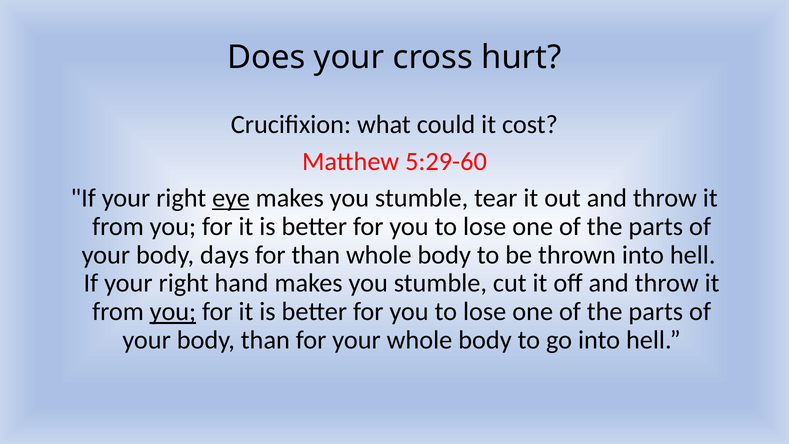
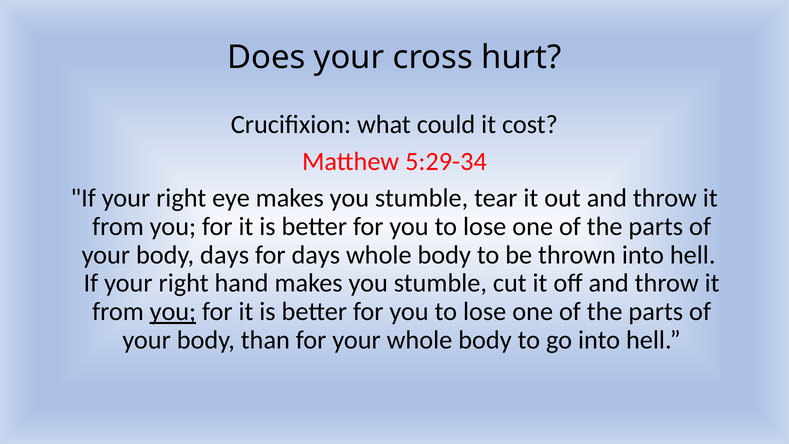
5:29-60: 5:29-60 -> 5:29-34 (446, 161)
eye underline: present -> none (231, 198)
for than: than -> days (316, 255)
